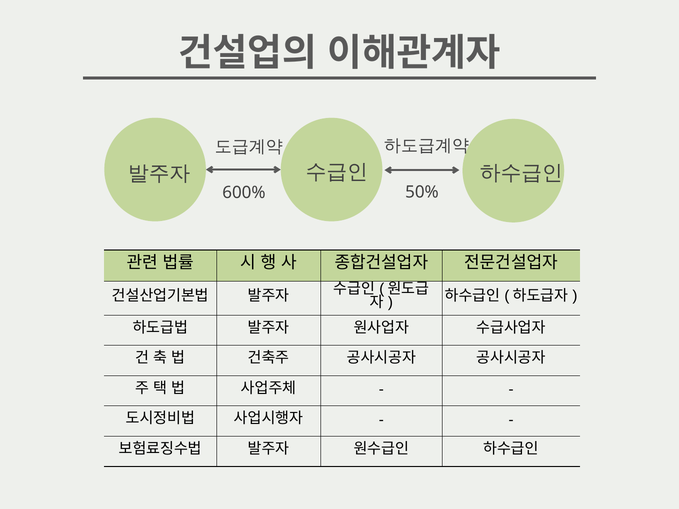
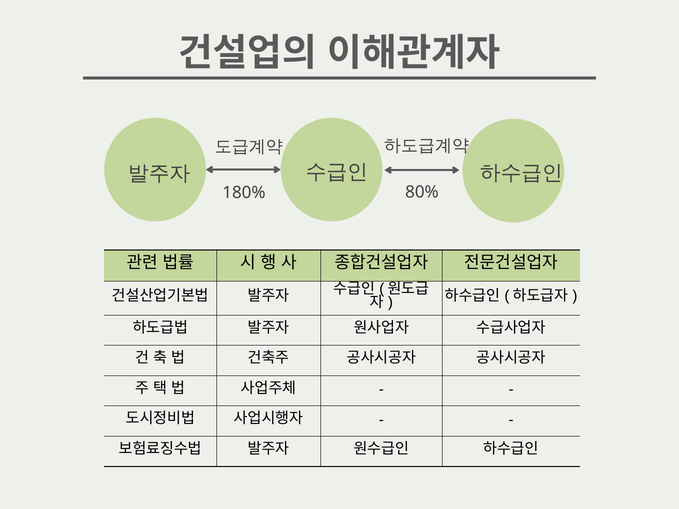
50%: 50% -> 80% (422, 192)
600%: 600% -> 180% (244, 193)
